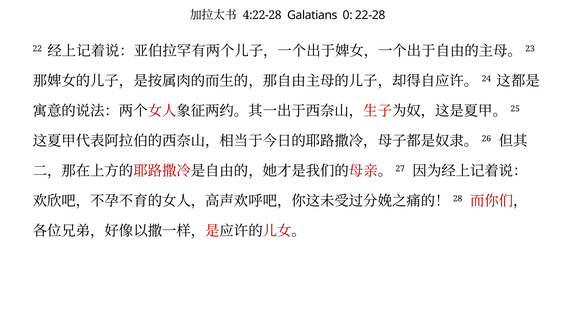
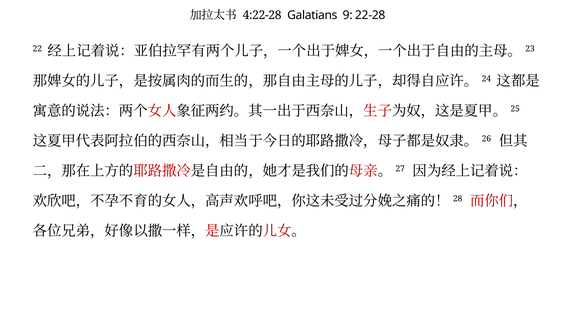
0: 0 -> 9 (348, 15)
